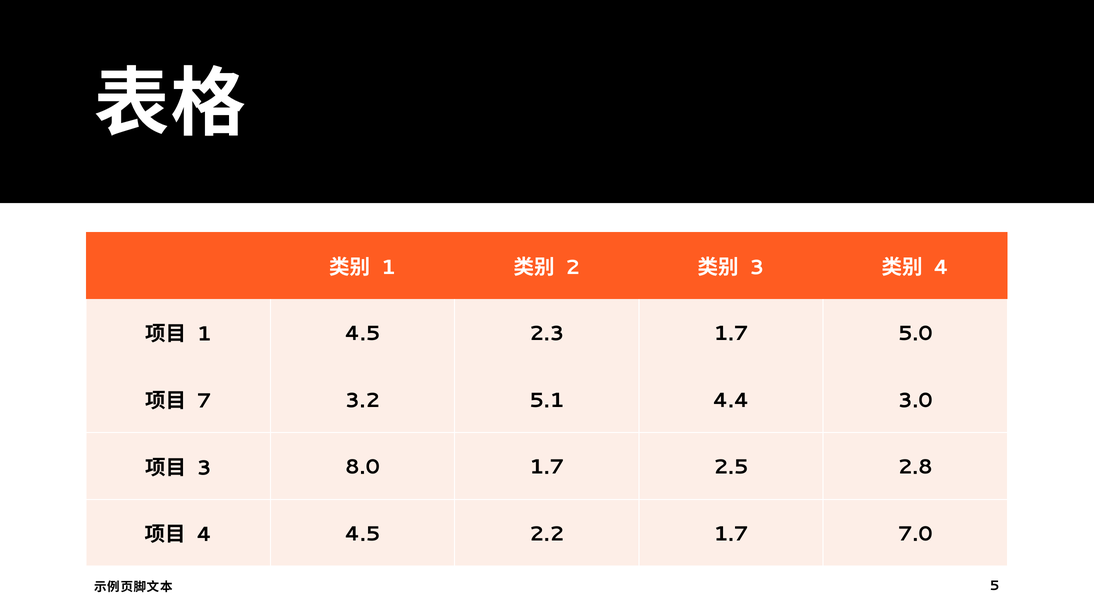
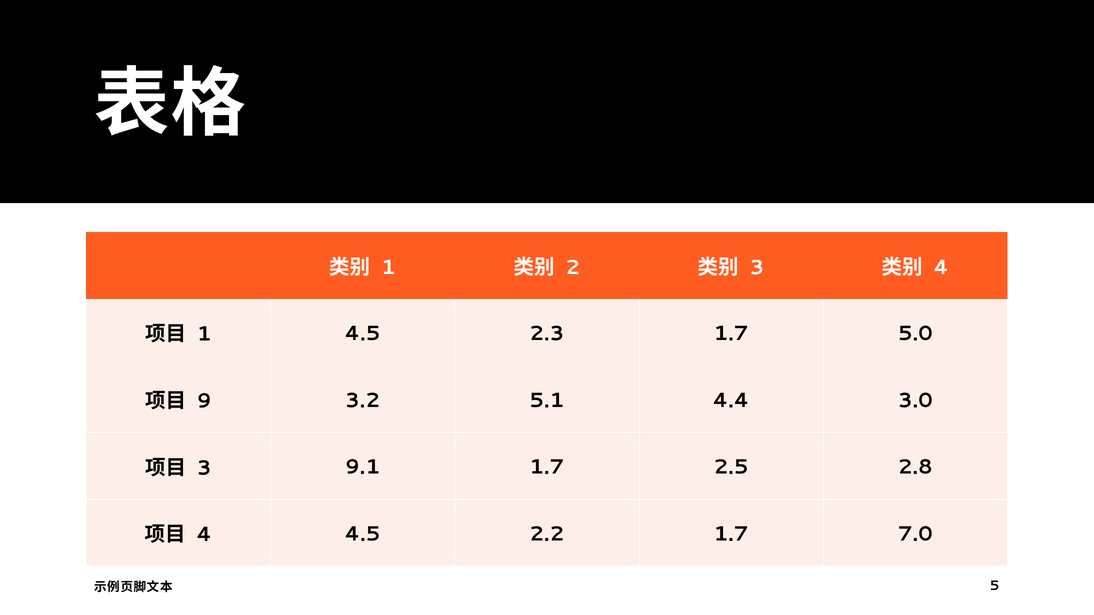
7: 7 -> 9 (204, 401)
8.0​: 8.0​ -> 9.1​ (365, 467)
